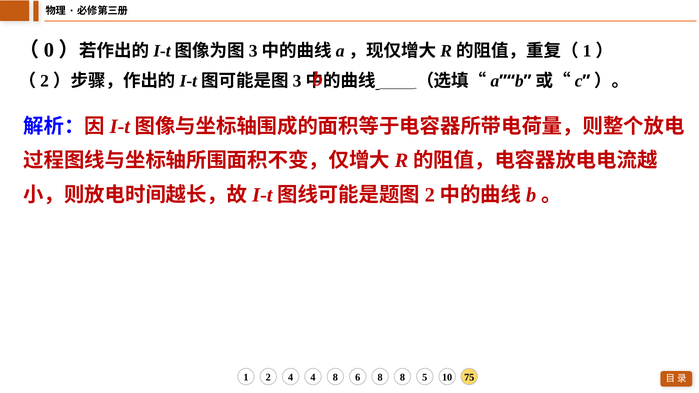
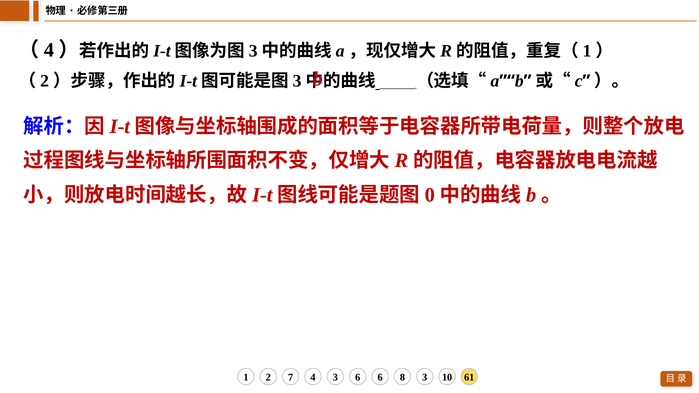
0: 0 -> 4 (49, 50)
2: 2 -> 0 (430, 195)
2 4: 4 -> 7 (291, 377)
4 8: 8 -> 3 (335, 377)
6 8: 8 -> 6 (380, 377)
8 5: 5 -> 3 (425, 377)
75: 75 -> 61 (469, 377)
